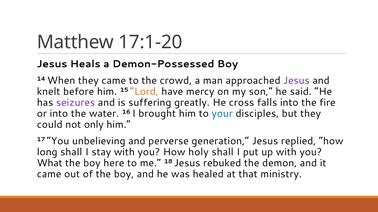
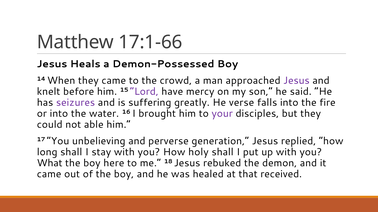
17:1-20: 17:1-20 -> 17:1-66 (150, 42)
Lord colour: orange -> purple (144, 92)
cross: cross -> verse (241, 103)
your colour: blue -> purple (222, 114)
only: only -> able (94, 125)
ministry: ministry -> received (281, 175)
